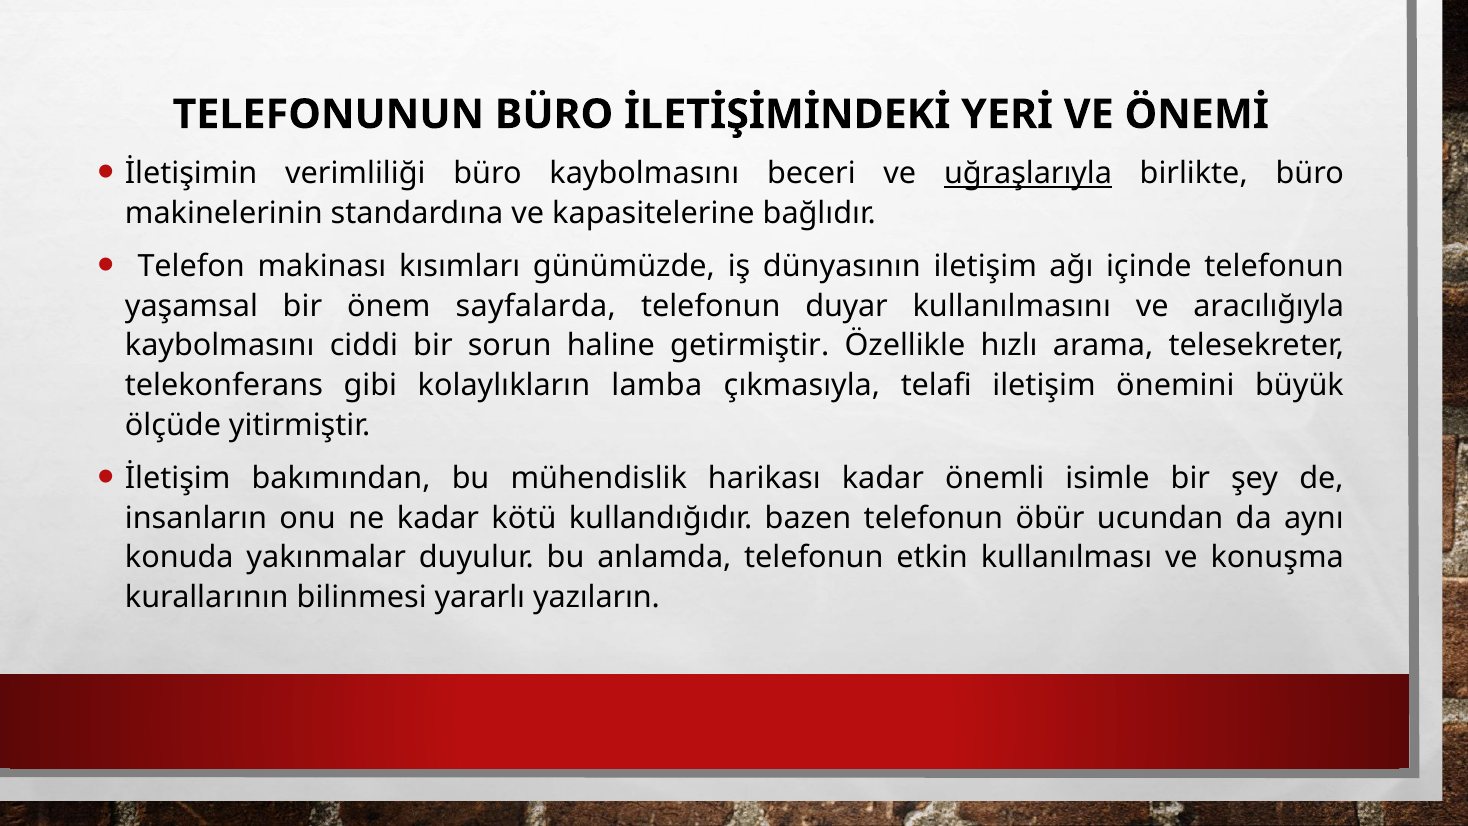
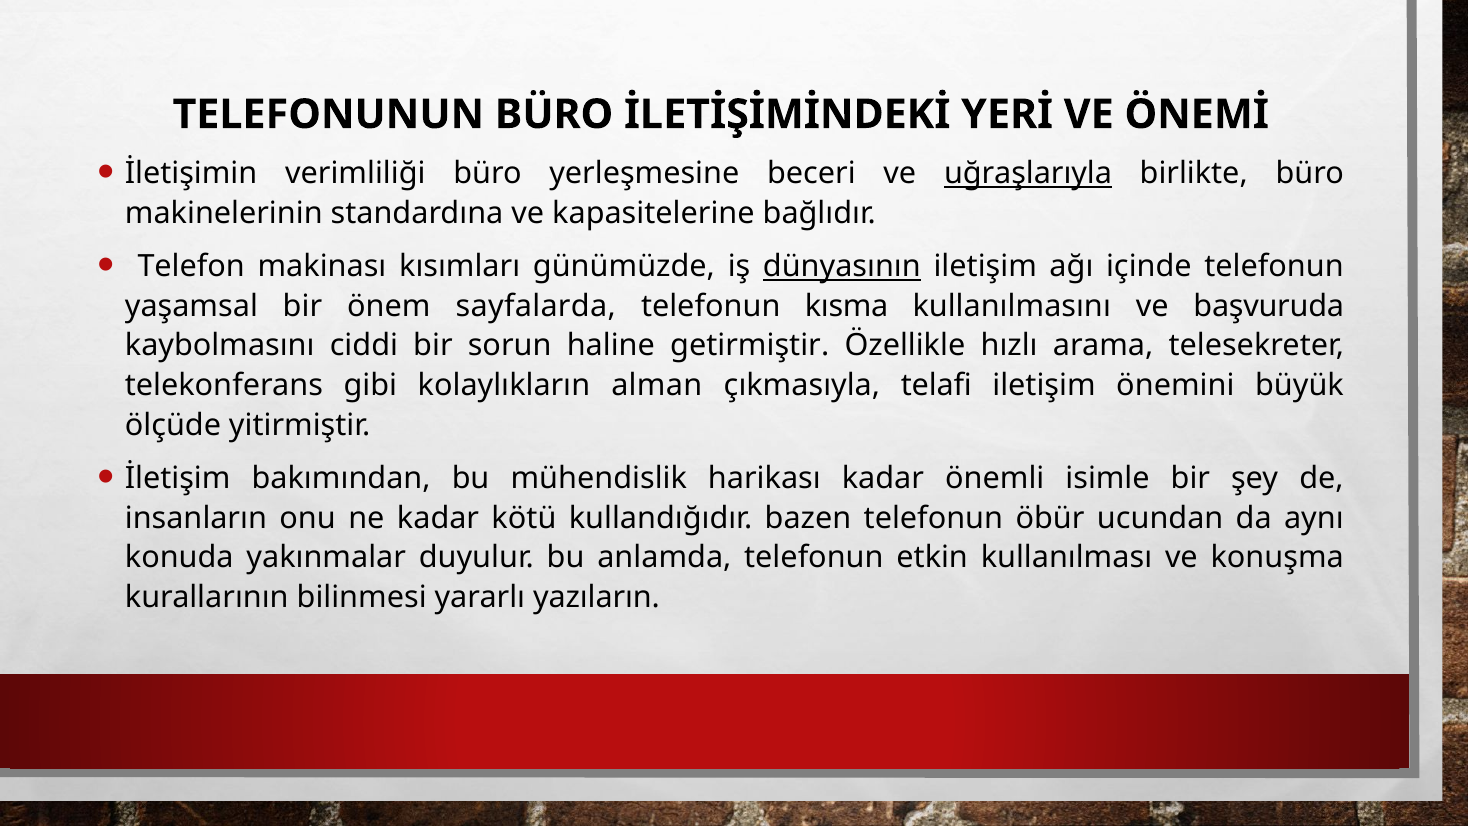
büro kaybolmasını: kaybolmasını -> yerleşmesine (644, 173)
dünyasının underline: none -> present (842, 266)
duyar: duyar -> kısma (847, 306)
aracılığıyla: aracılığıyla -> başvuruda (1269, 306)
lamba: lamba -> alman (657, 385)
